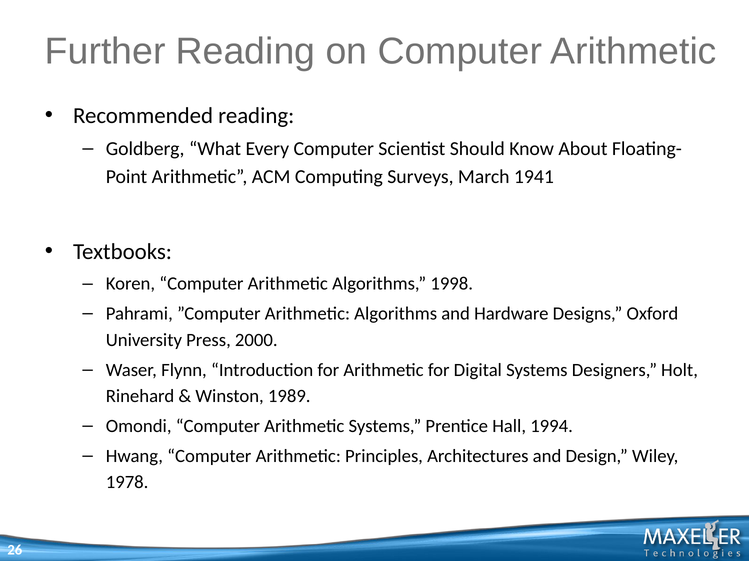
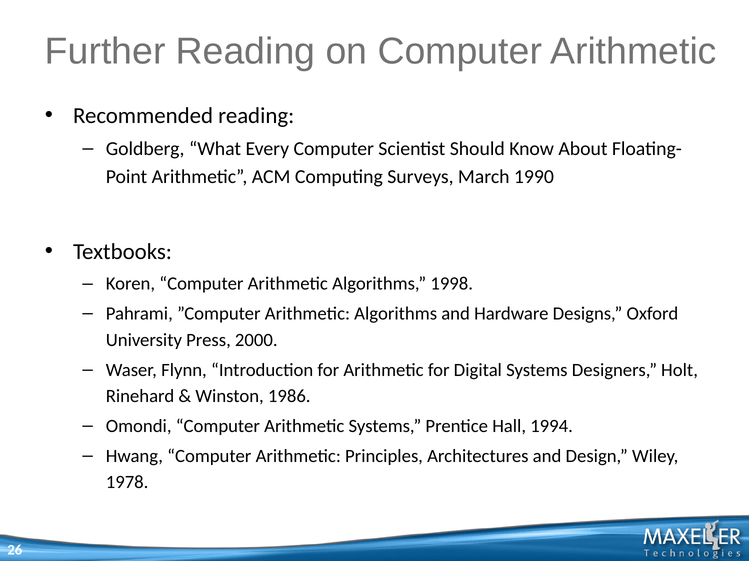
1941: 1941 -> 1990 (534, 177)
1989: 1989 -> 1986 (289, 397)
